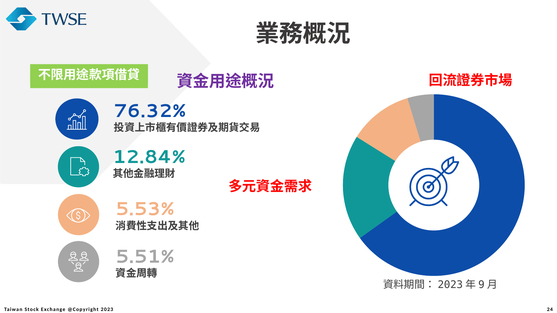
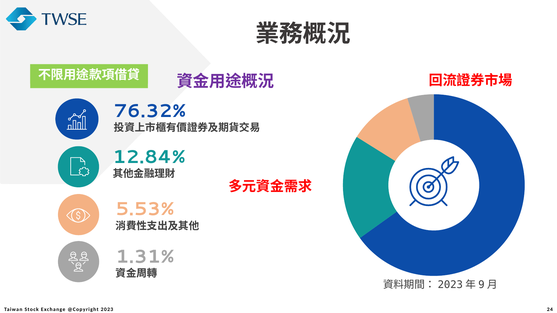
5.51%: 5.51% -> 1.31% (145, 257)
